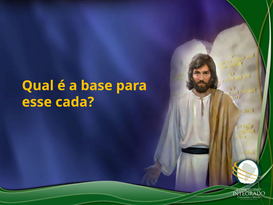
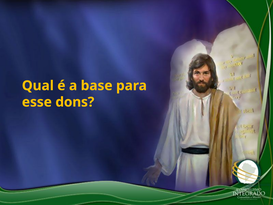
cada: cada -> dons (75, 102)
